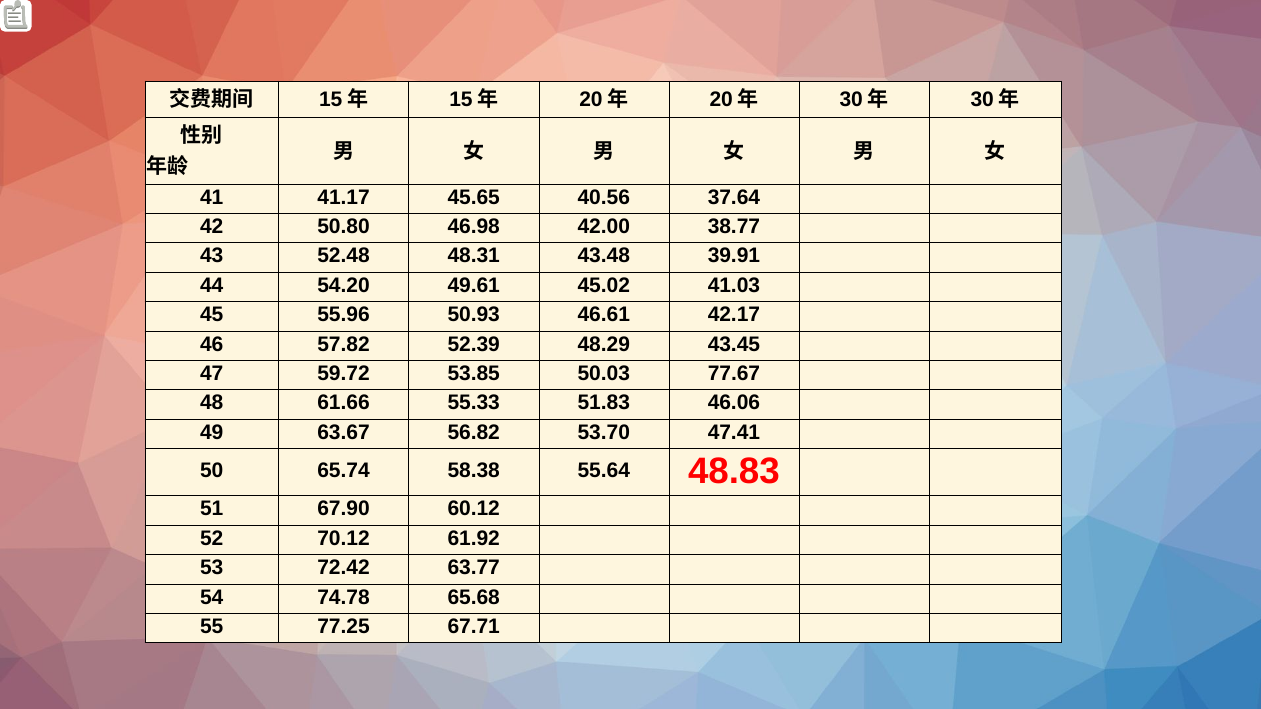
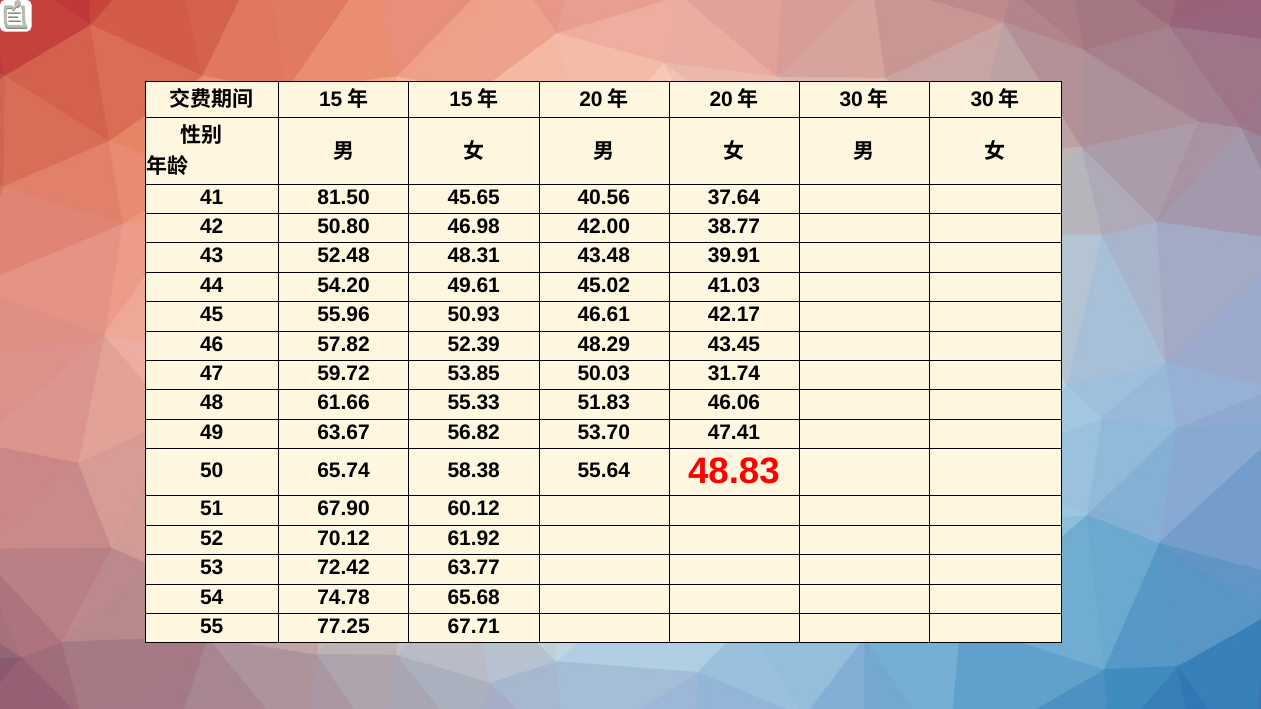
41.17: 41.17 -> 81.50 (344, 197)
77.67: 77.67 -> 31.74 (734, 374)
